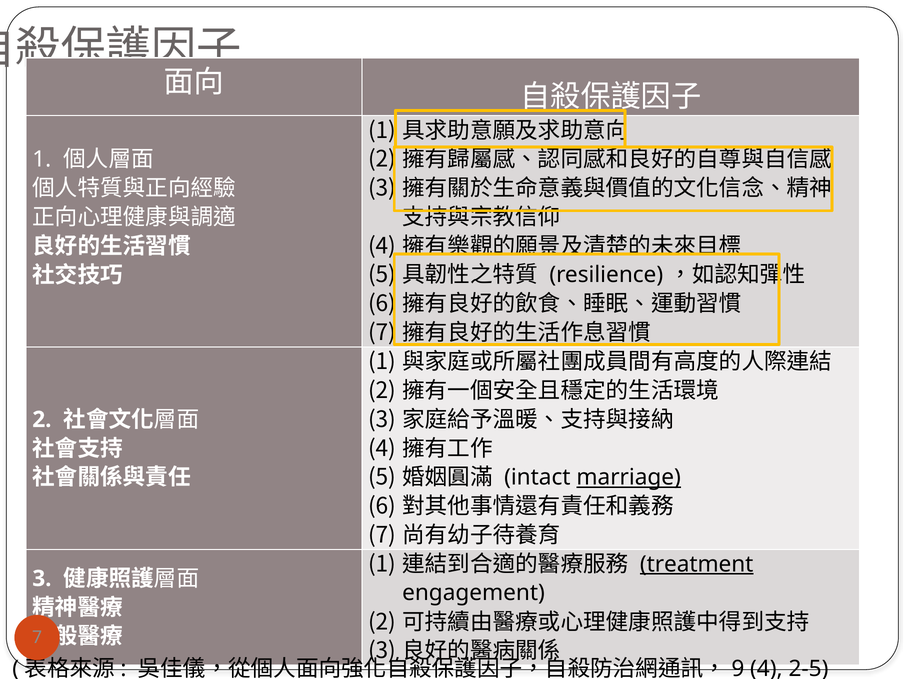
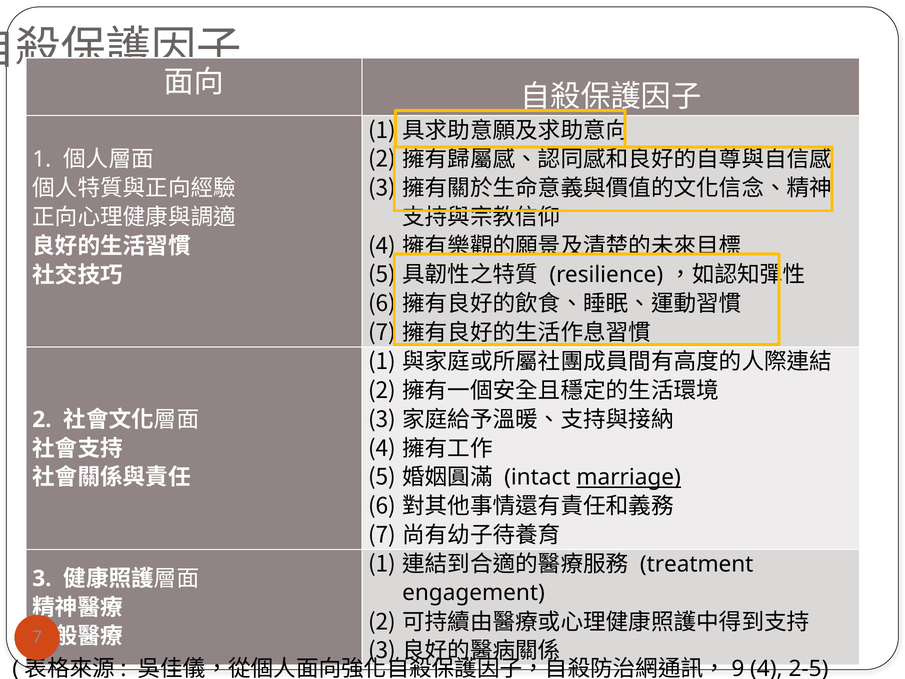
treatment underline: present -> none (697, 564)
